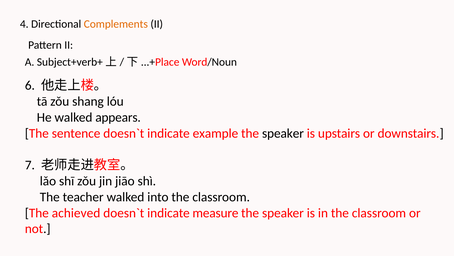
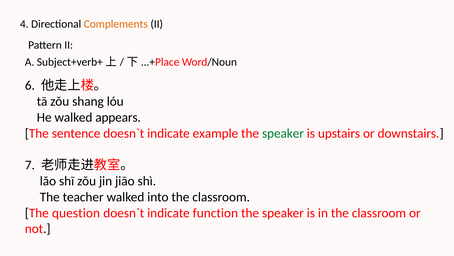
speaker colour: black -> green (283, 133)
achieved: achieved -> question (76, 212)
measure: measure -> function (215, 212)
